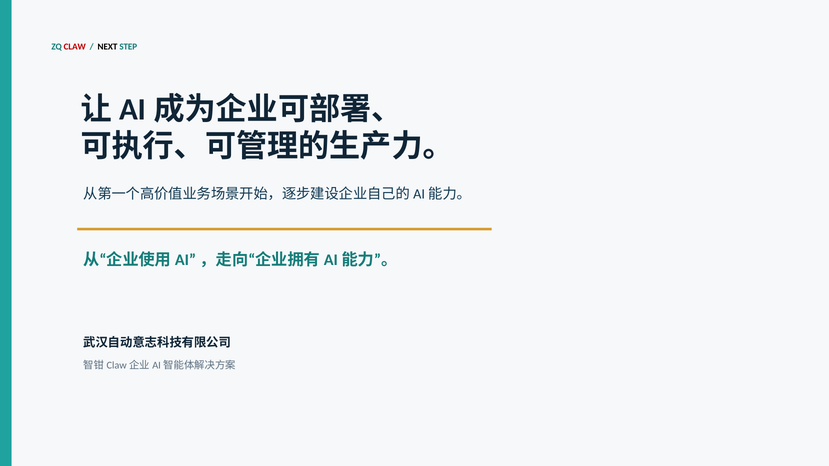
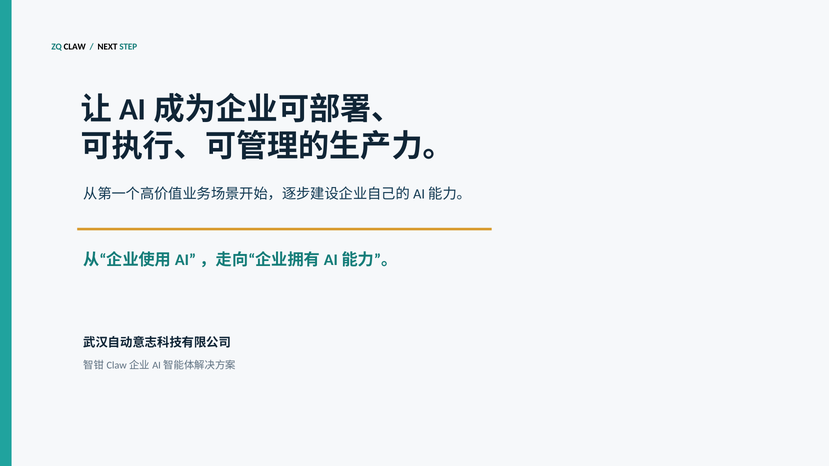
CLAW colour: red -> black (75, 47)
